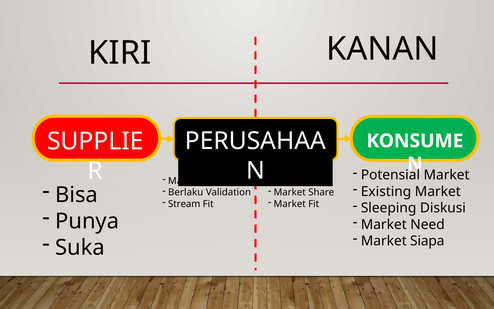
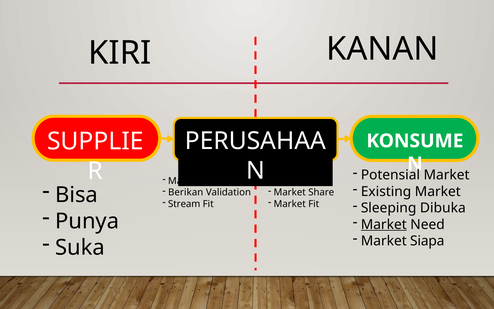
Berlaku: Berlaku -> Berikan (186, 192)
Diskusi: Diskusi -> Dibuka (443, 208)
Market underline: none -> present (384, 224)
